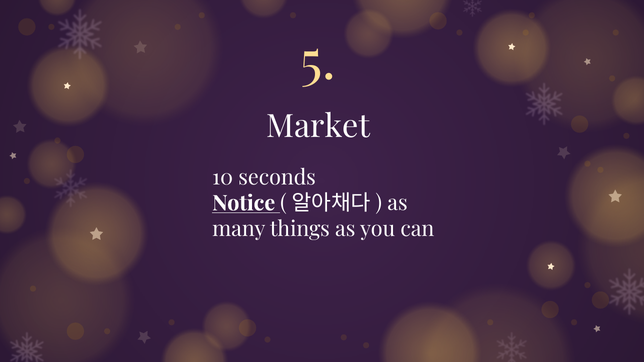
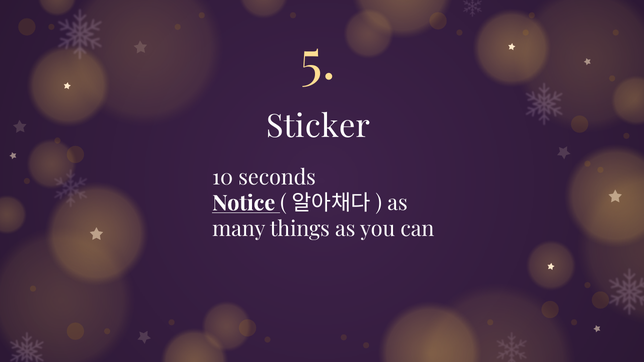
Market: Market -> Sticker (318, 127)
